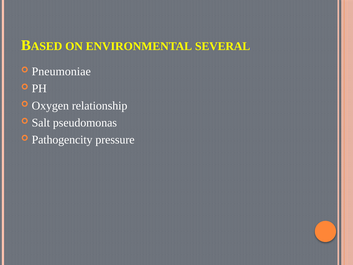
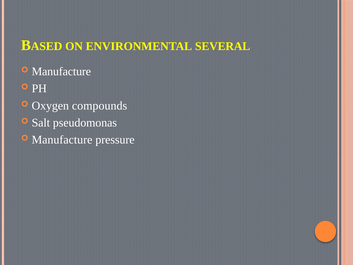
Pneumoniae: Pneumoniae -> Manufacture (61, 71)
relationship: relationship -> compounds (100, 106)
Pathogencity: Pathogencity -> Manufacture (62, 140)
